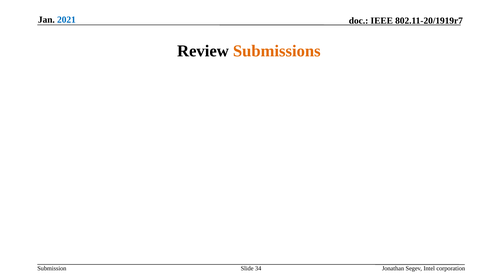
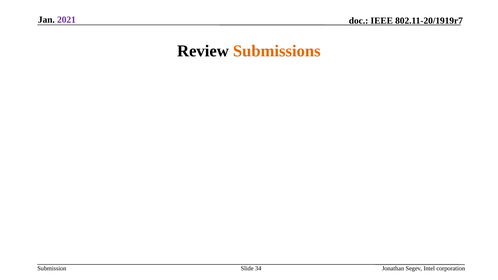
2021 colour: blue -> purple (66, 20)
